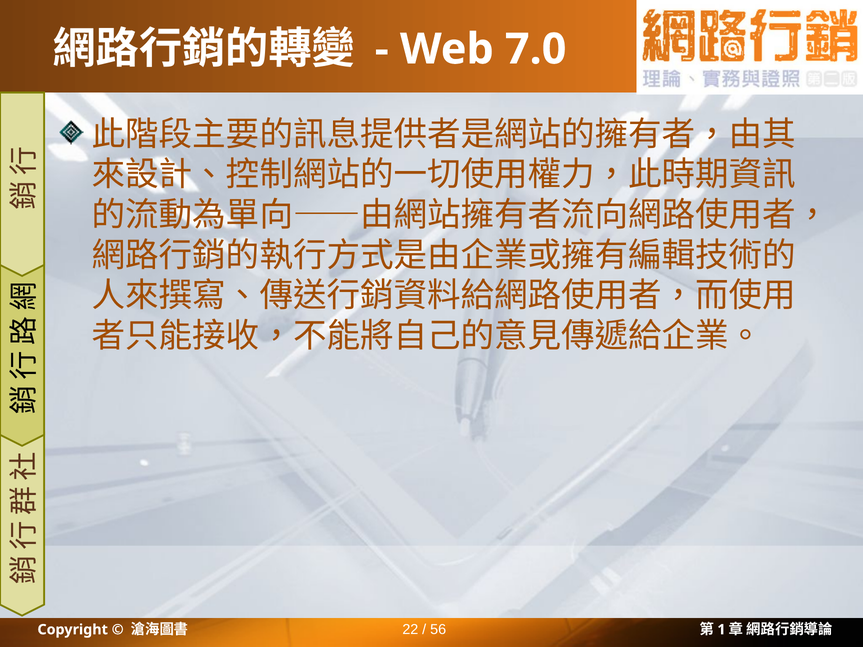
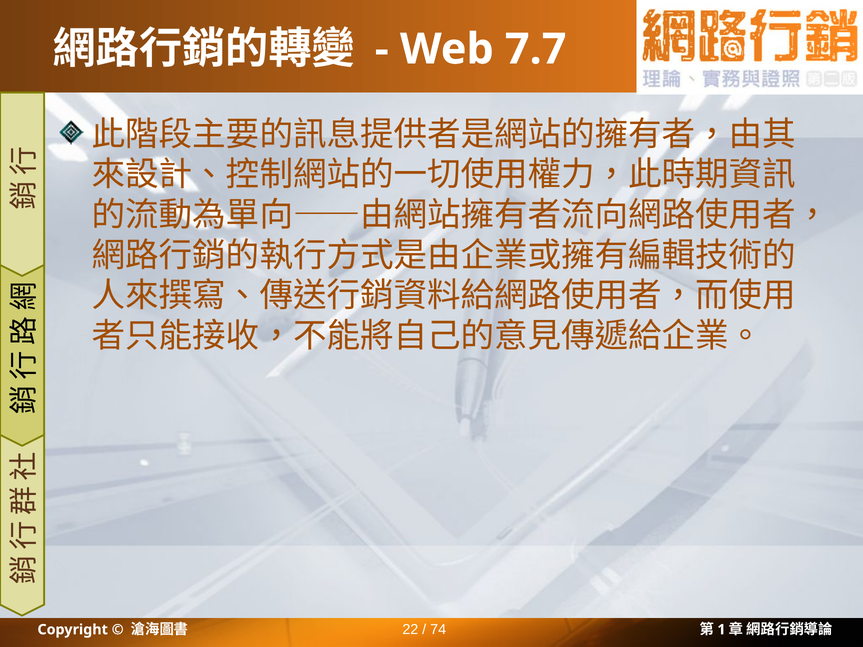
7.0: 7.0 -> 7.7 (536, 49)
56: 56 -> 74 (438, 630)
